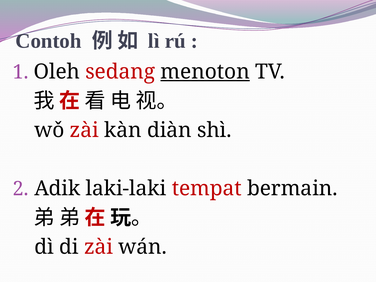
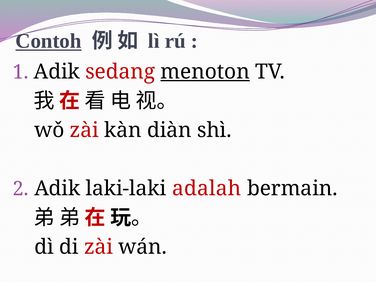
Contoh underline: none -> present (48, 41)
Oleh: Oleh -> Adik (57, 72)
tempat: tempat -> adalah (207, 189)
